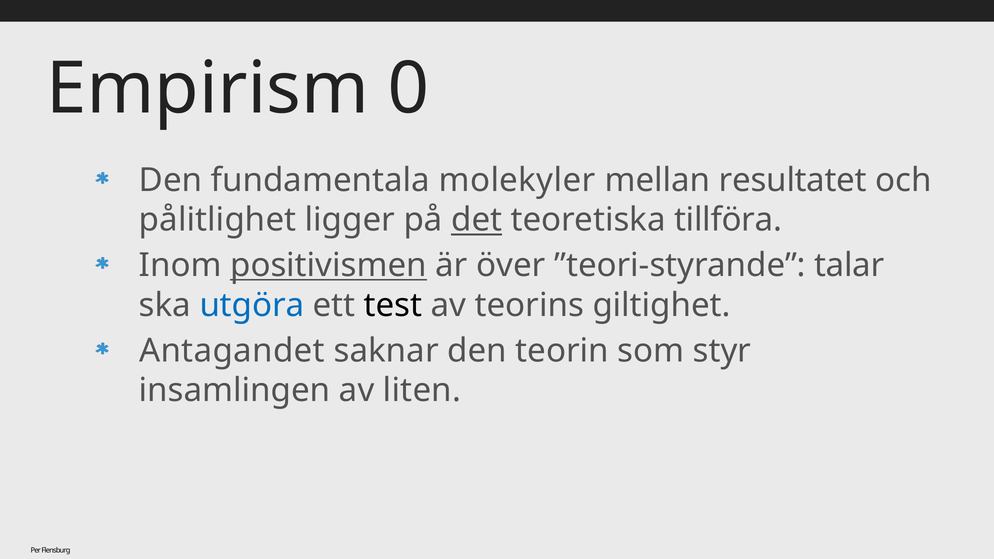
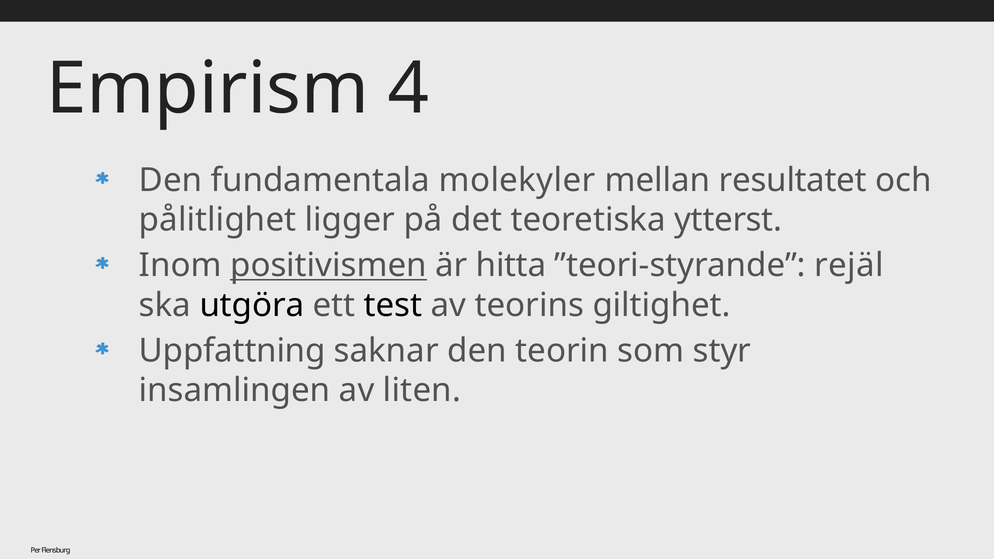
0: 0 -> 4 (408, 89)
det underline: present -> none (477, 220)
tillföra: tillföra -> ytterst (728, 220)
över: över -> hitta (511, 266)
talar: talar -> rejäl (849, 266)
utgöra colour: blue -> black (252, 305)
Antagandet: Antagandet -> Uppfattning (232, 351)
